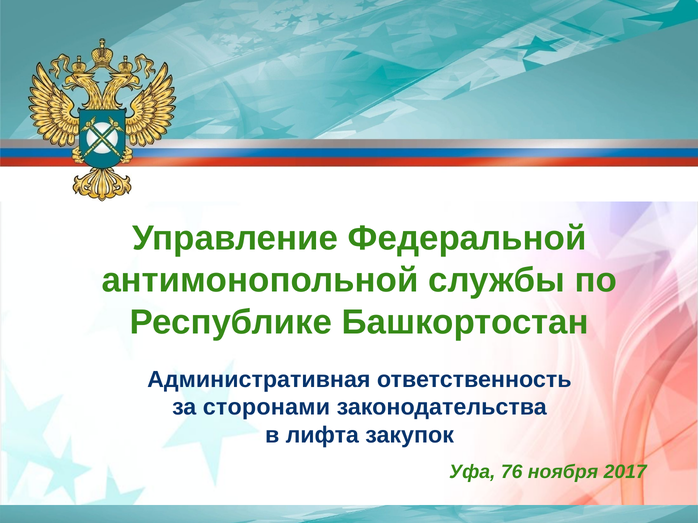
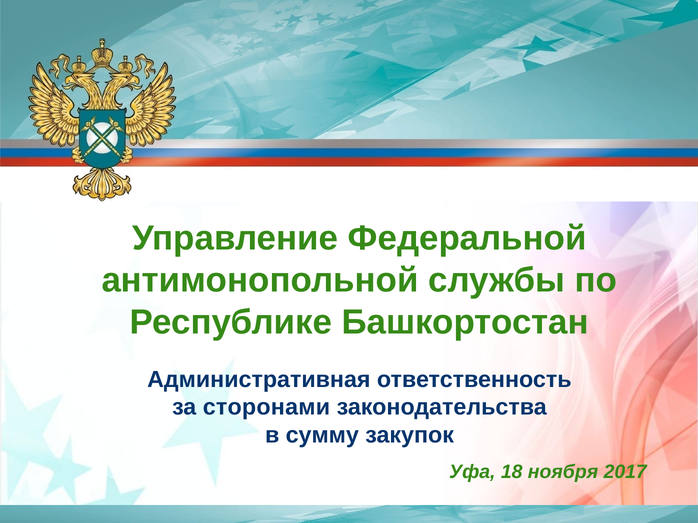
лифта: лифта -> сумму (322, 436)
76: 76 -> 18 (512, 473)
